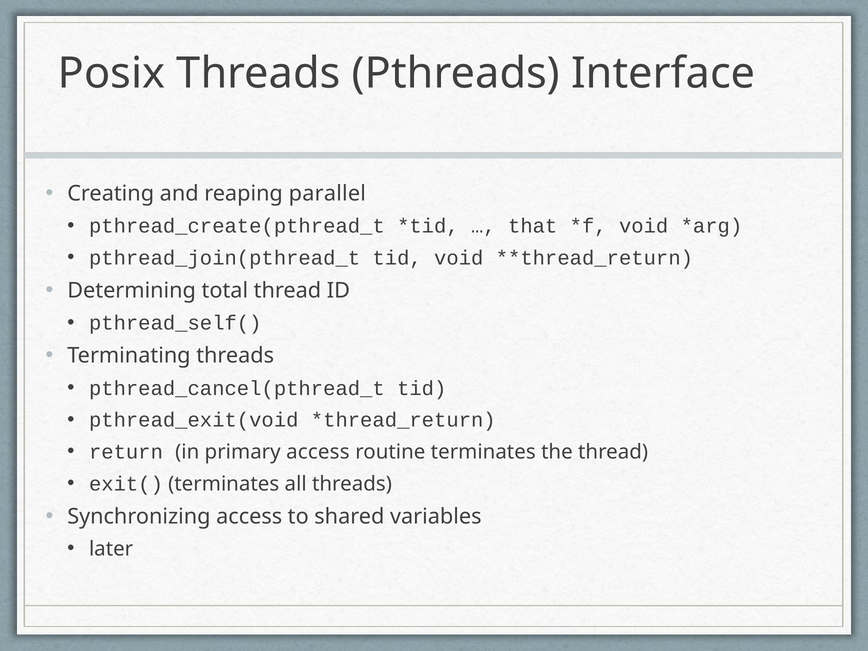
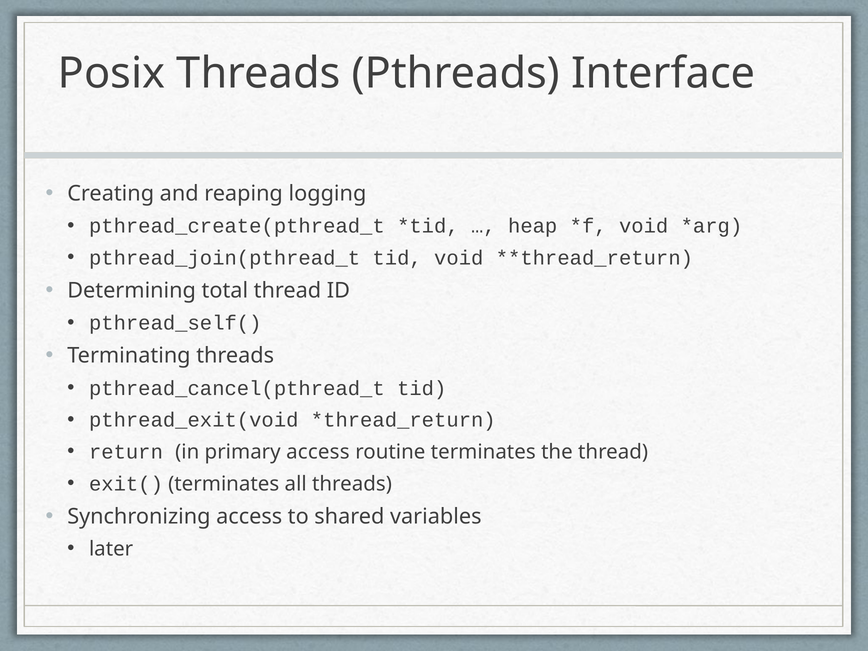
parallel: parallel -> logging (327, 194)
that: that -> heap (533, 226)
